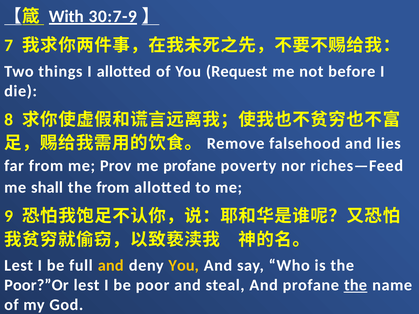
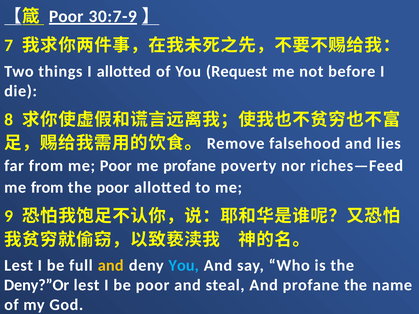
With: With -> Poor (66, 16)
me Prov: Prov -> Poor (116, 166)
me shall: shall -> from (47, 188)
the from: from -> poor (113, 188)
You colour: yellow -> light blue (184, 266)
Poor?”Or: Poor?”Or -> Deny?”Or (37, 285)
the underline: present -> none (356, 285)
